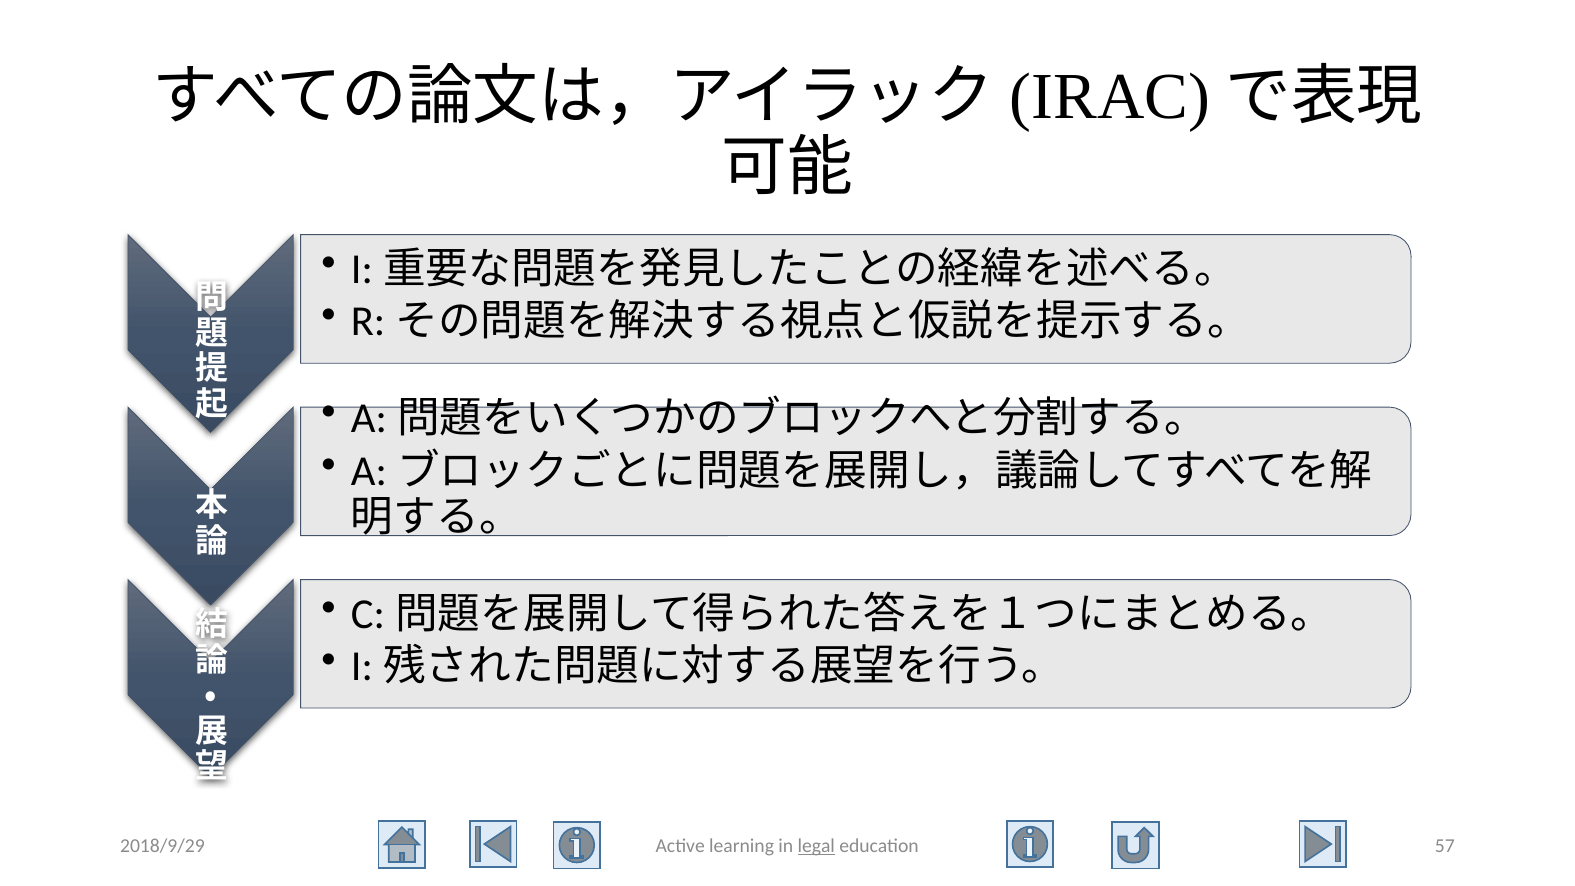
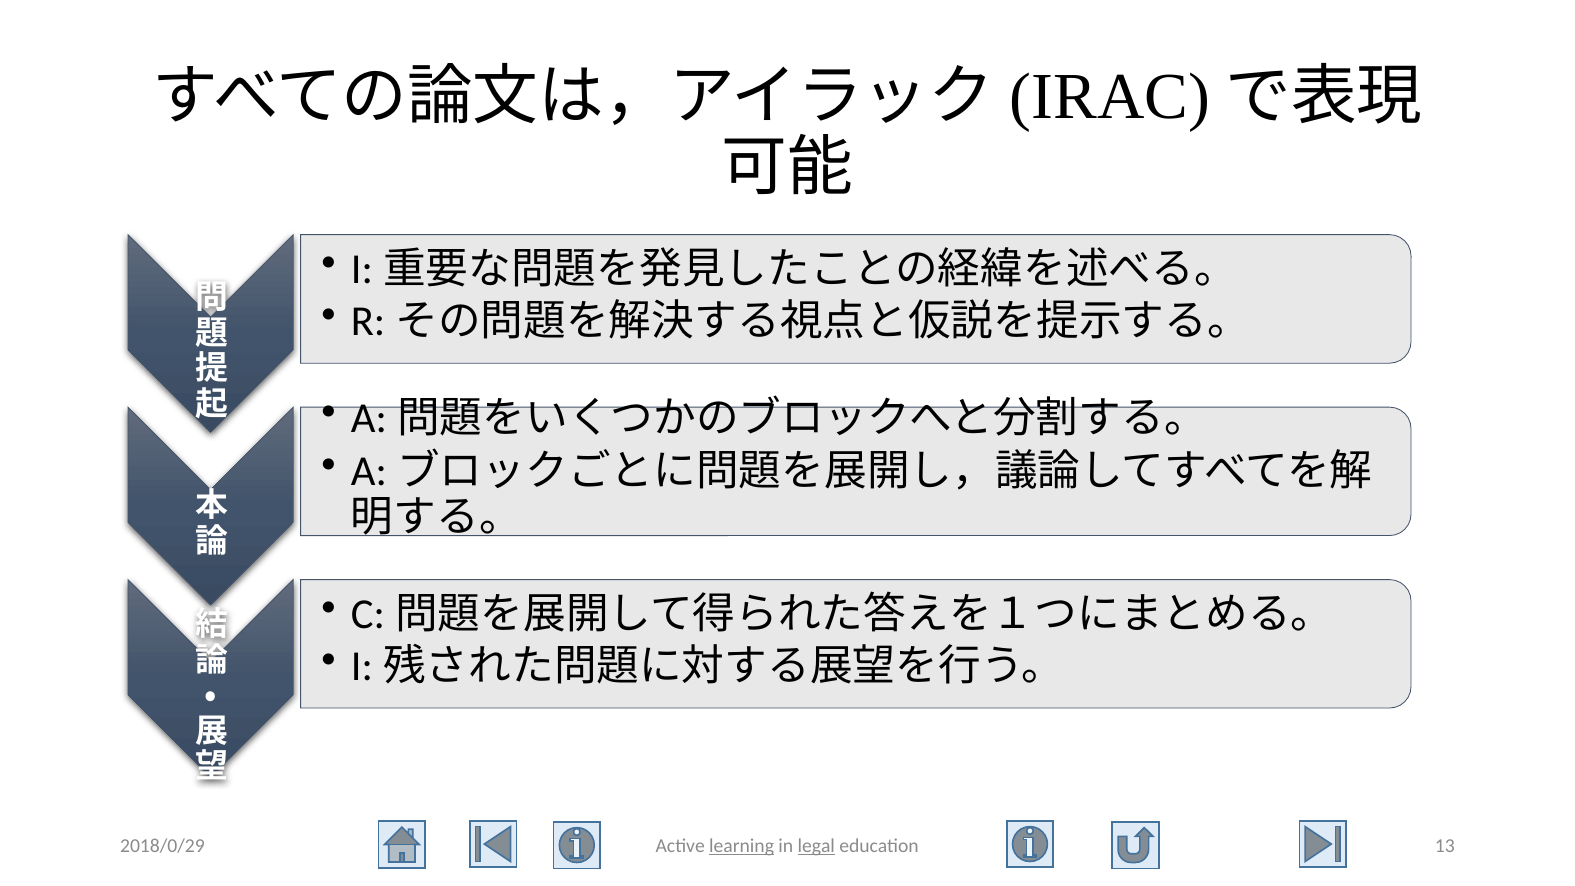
2018/9/29: 2018/9/29 -> 2018/0/29 (162, 846)
learning underline: none -> present (742, 846)
57: 57 -> 13 (1445, 846)
